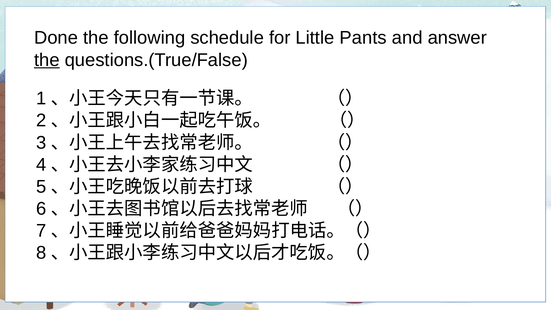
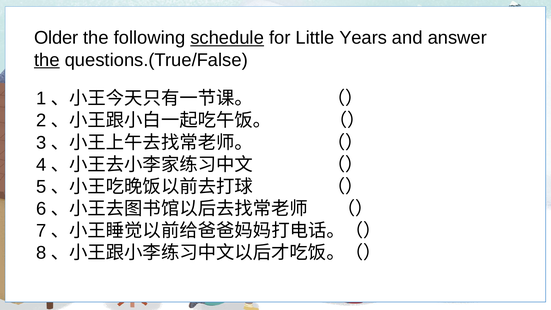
Done: Done -> Older (56, 38)
schedule underline: none -> present (227, 38)
Pants: Pants -> Years (363, 38)
